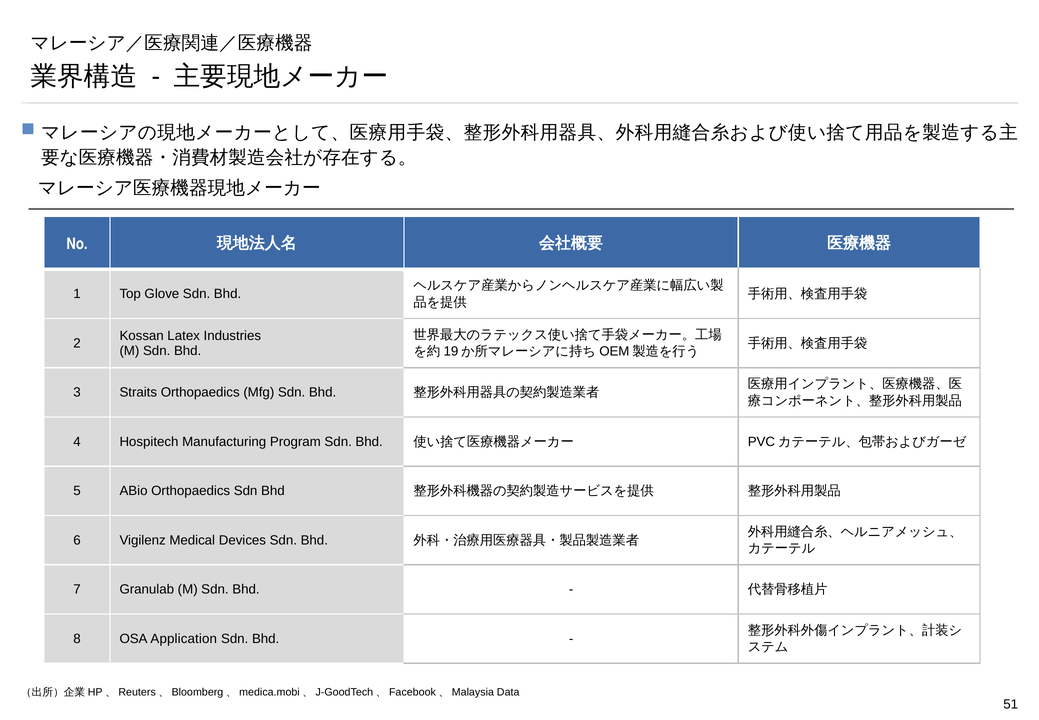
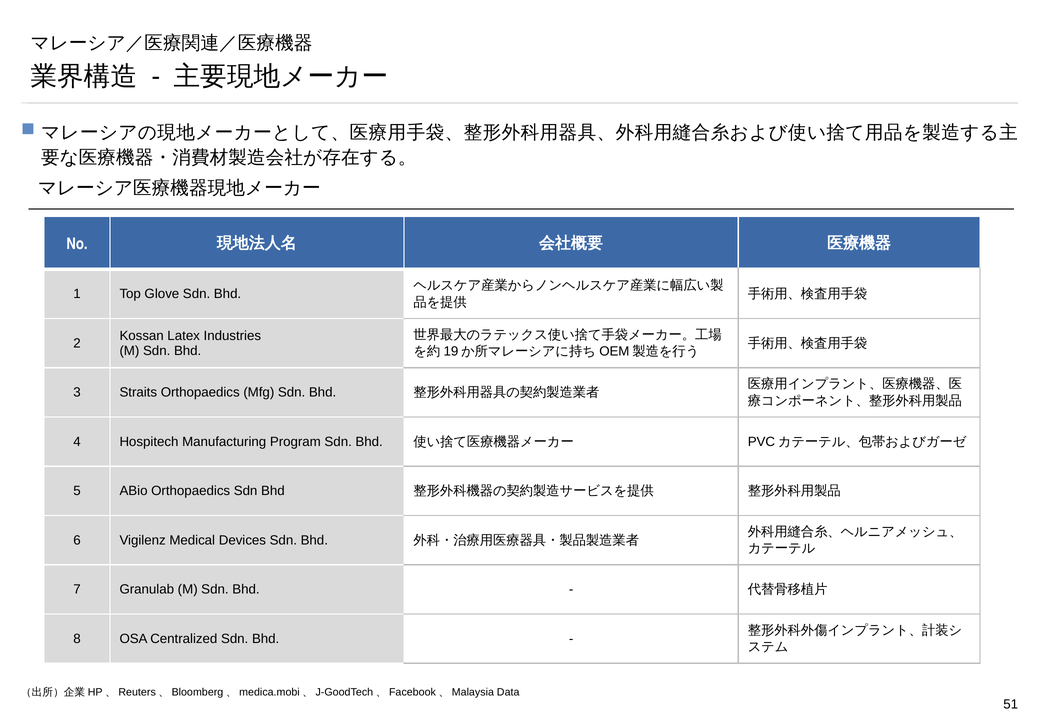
Application: Application -> Centralized (184, 638)
